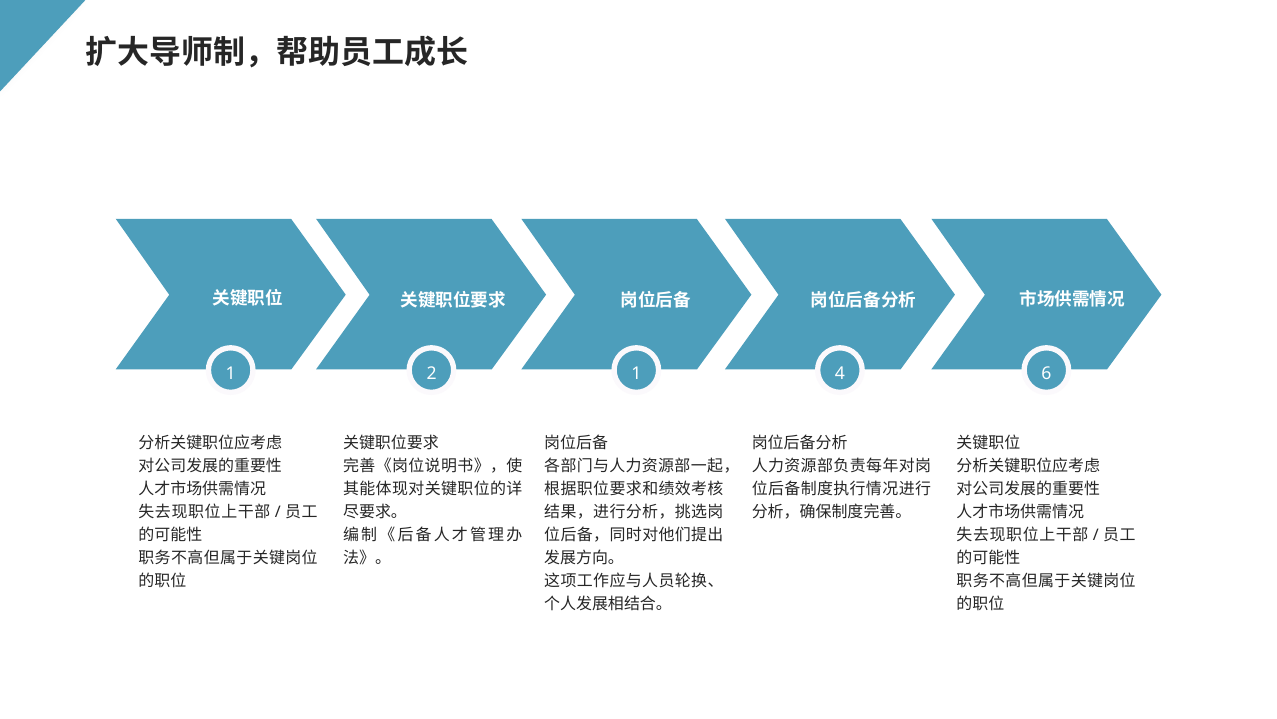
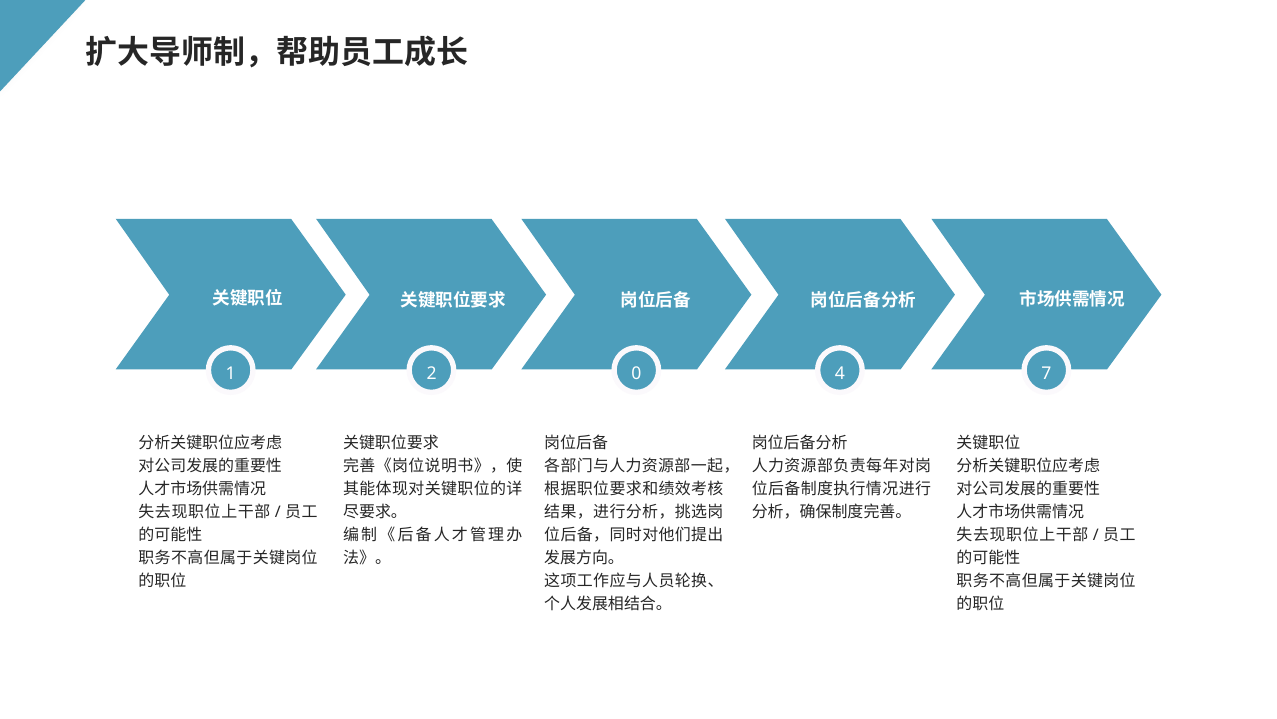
2 1: 1 -> 0 (636, 373)
6: 6 -> 7 (1046, 373)
